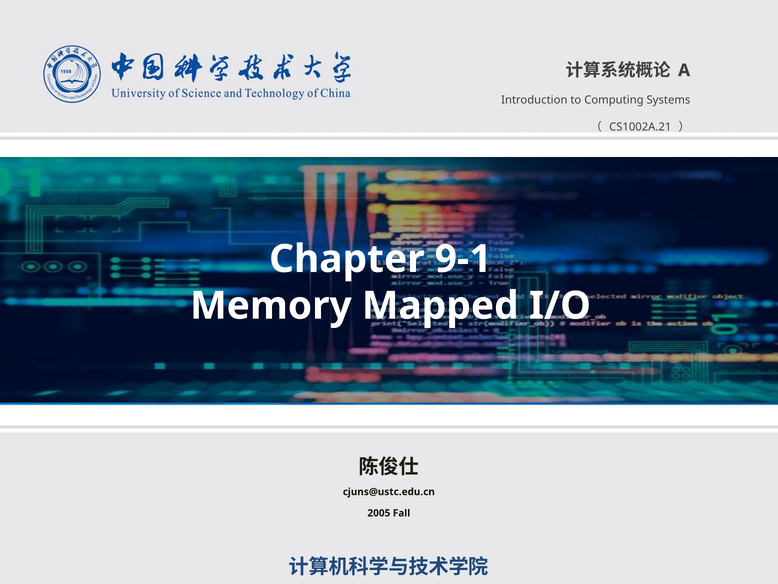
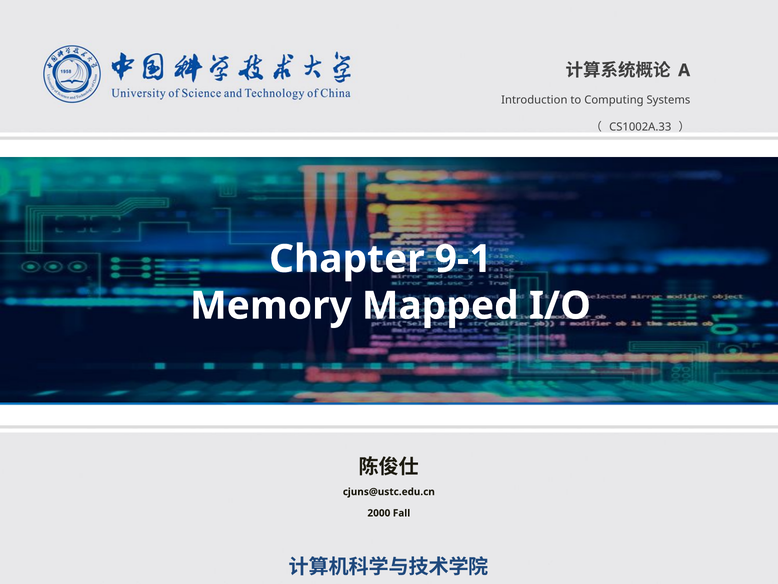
CS1002A.21: CS1002A.21 -> CS1002A.33 (640, 127)
2005: 2005 -> 2000 (379, 513)
